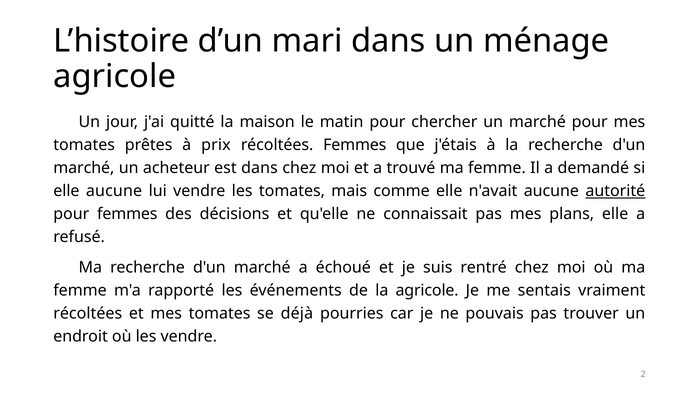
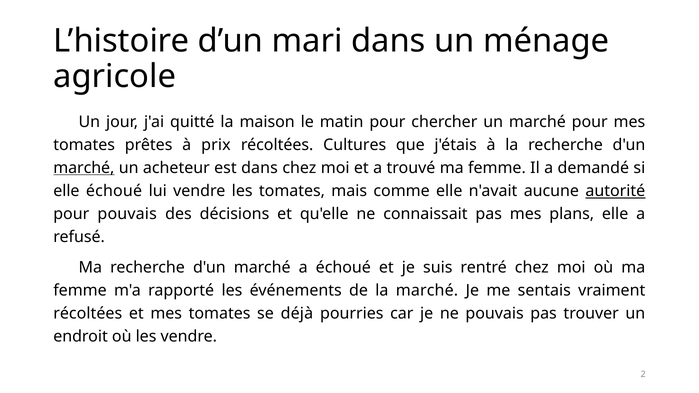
récoltées Femmes: Femmes -> Cultures (355, 145)
marché underline: none -> present (84, 168)
elle aucune: aucune -> échoué (114, 191)
pour femmes: femmes -> pouvais (127, 214)
la agricole: agricole -> marché (427, 291)
